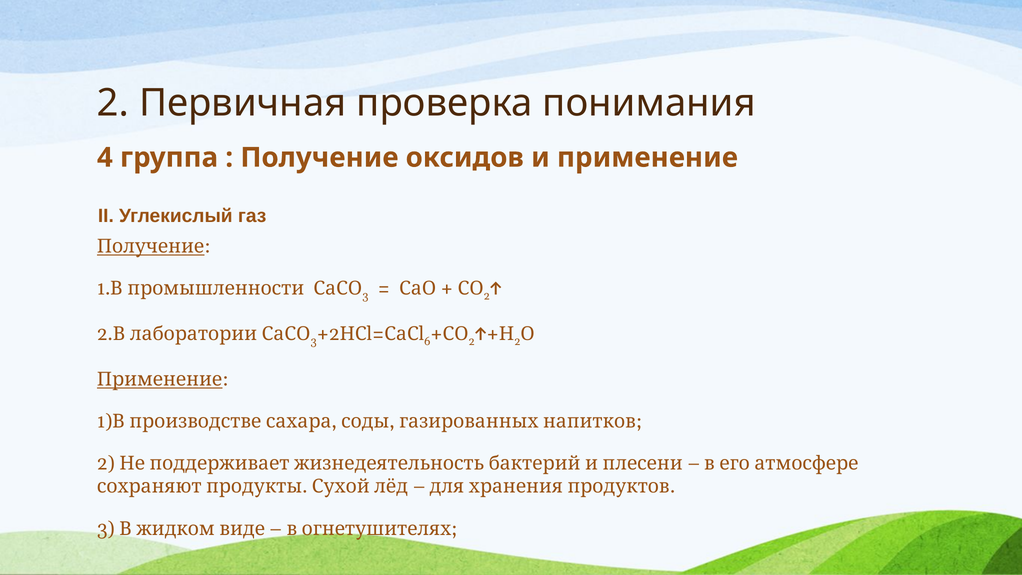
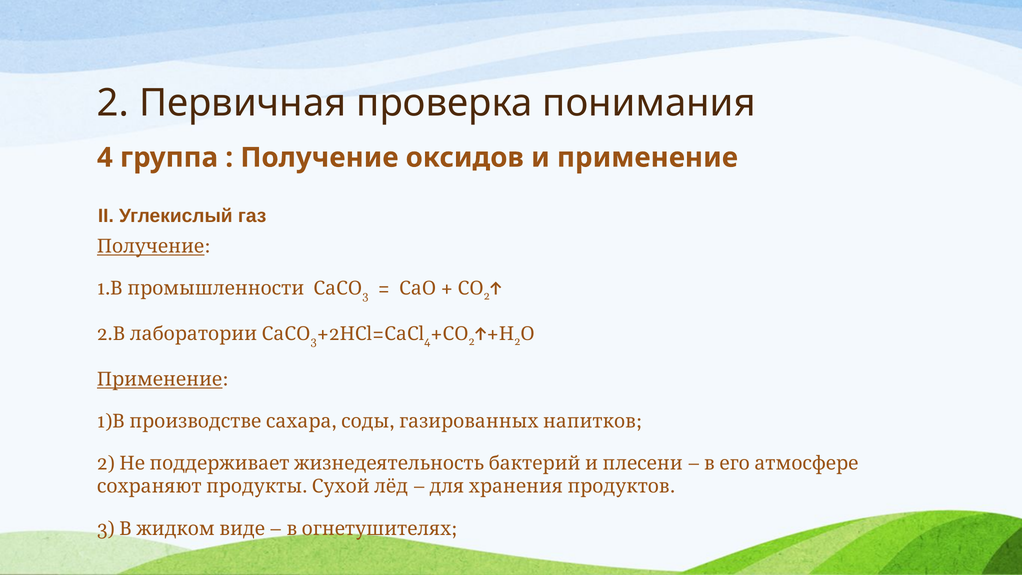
6: 6 -> 4 (427, 341)
